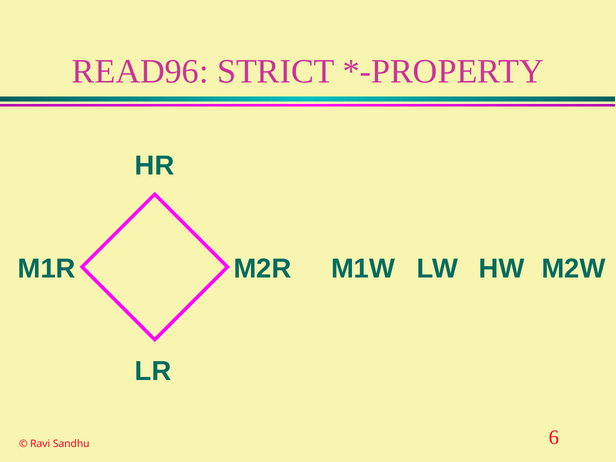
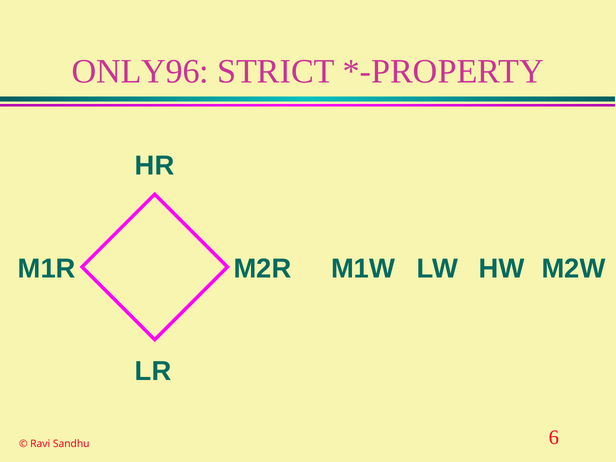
READ96: READ96 -> ONLY96 (140, 71)
